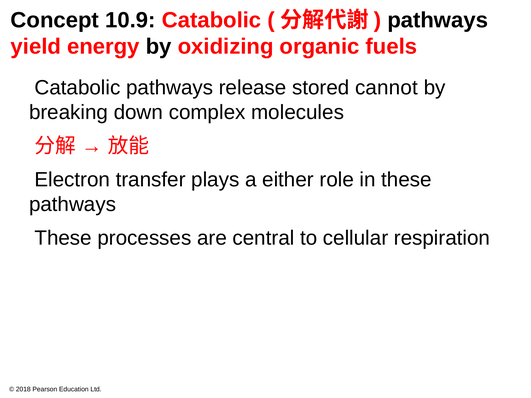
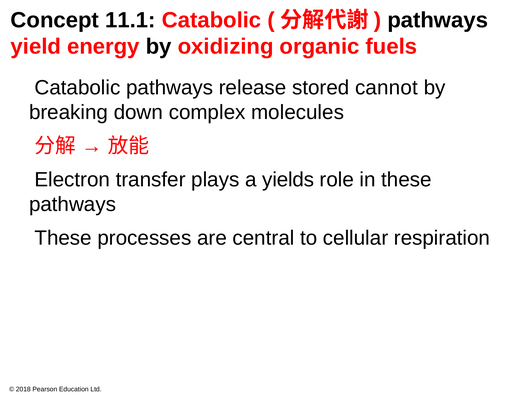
10.9: 10.9 -> 11.1 (130, 20)
either: either -> yields (288, 180)
